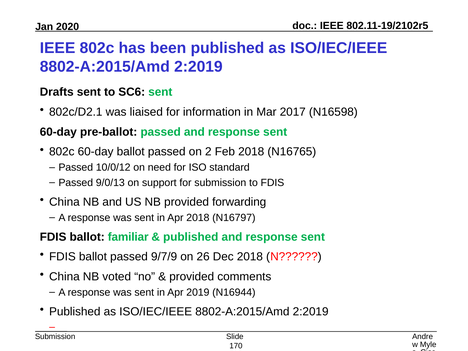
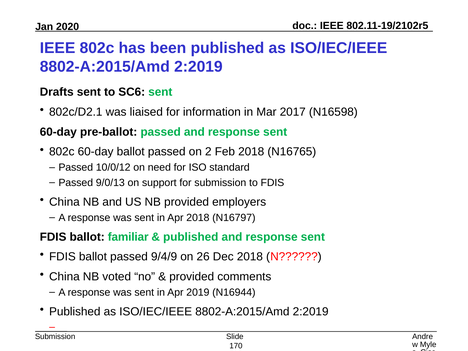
forwarding: forwarding -> employers (239, 202)
9/7/9: 9/7/9 -> 9/4/9 (164, 257)
